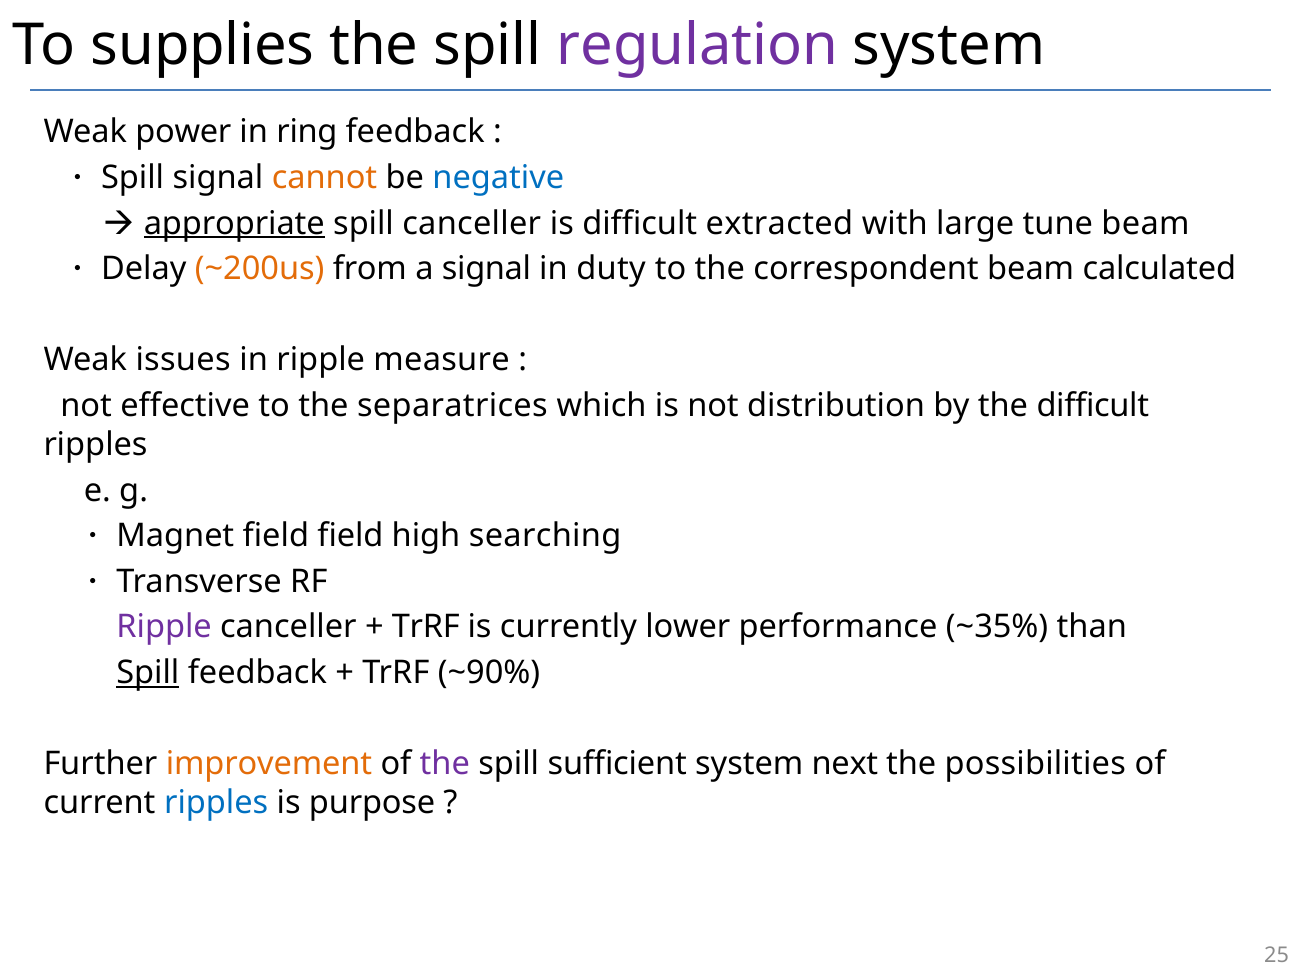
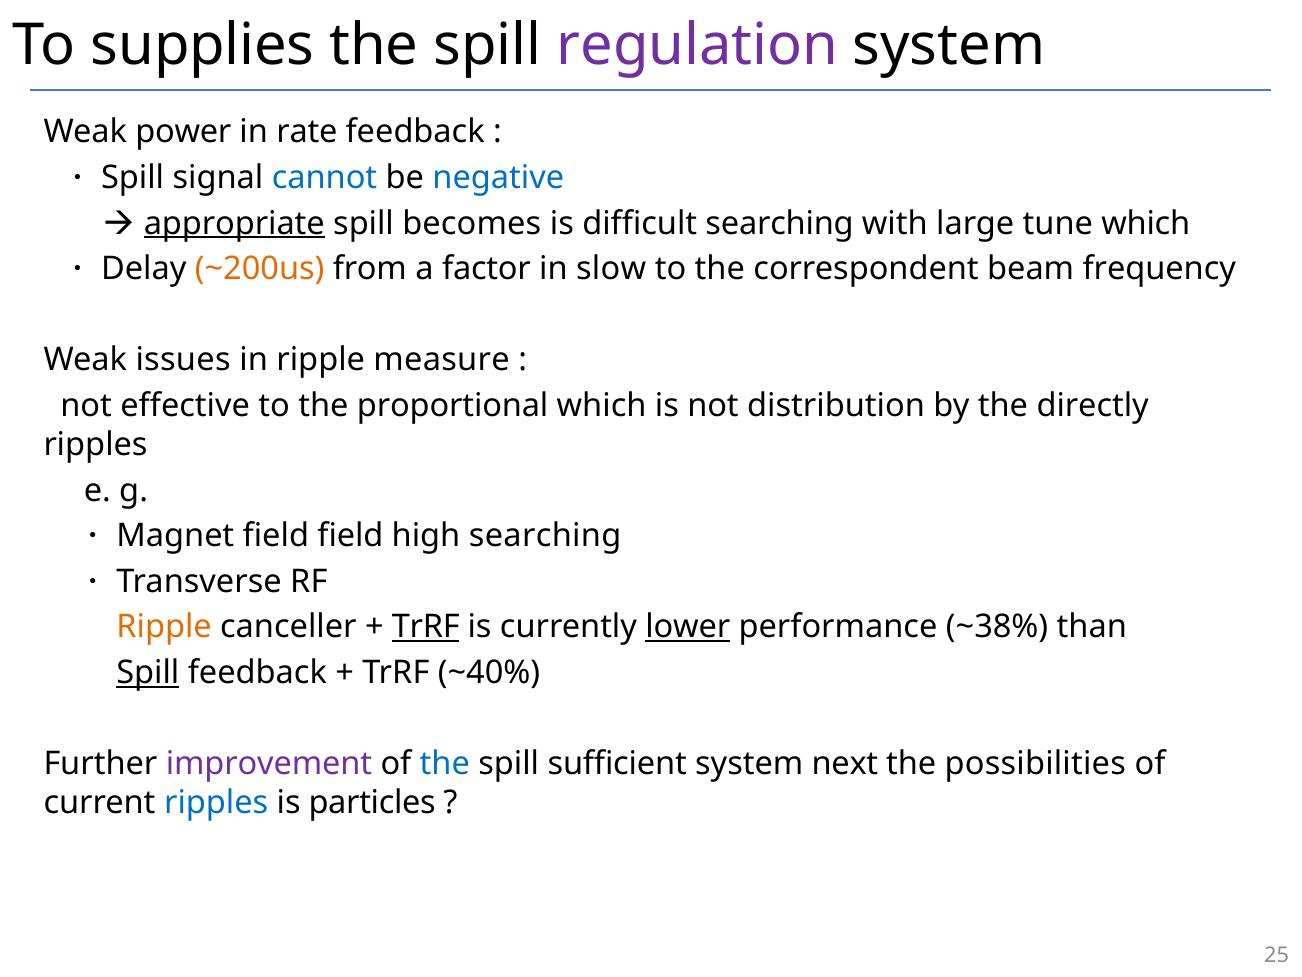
ring: ring -> rate (307, 132)
cannot colour: orange -> blue (324, 178)
spill canceller: canceller -> becomes (472, 223)
difficult extracted: extracted -> searching (780, 223)
tune beam: beam -> which (1146, 223)
a signal: signal -> factor (486, 269)
duty: duty -> slow (611, 269)
calculated: calculated -> frequency (1159, 269)
separatrices: separatrices -> proportional (453, 405)
the difficult: difficult -> directly (1093, 405)
Ripple colour: purple -> orange (164, 627)
TrRF underline: none -> present (426, 627)
lower underline: none -> present (688, 627)
~35%: ~35% -> ~38% (997, 627)
~90%: ~90% -> ~40% (489, 672)
improvement colour: orange -> purple (269, 764)
the colour: purple -> blue (445, 764)
purpose: purpose -> particles (372, 803)
